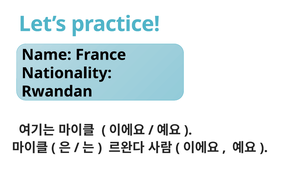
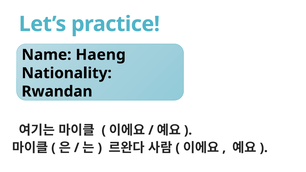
France: France -> Haeng (101, 55)
